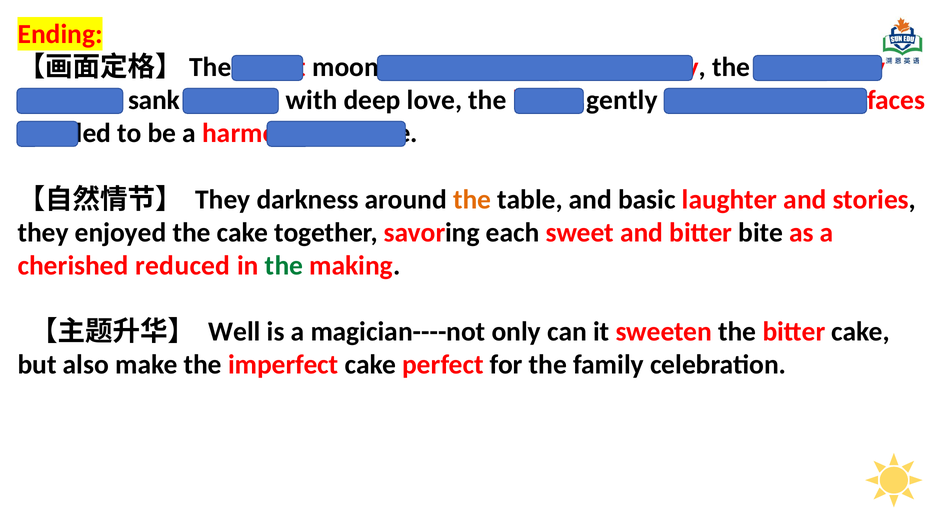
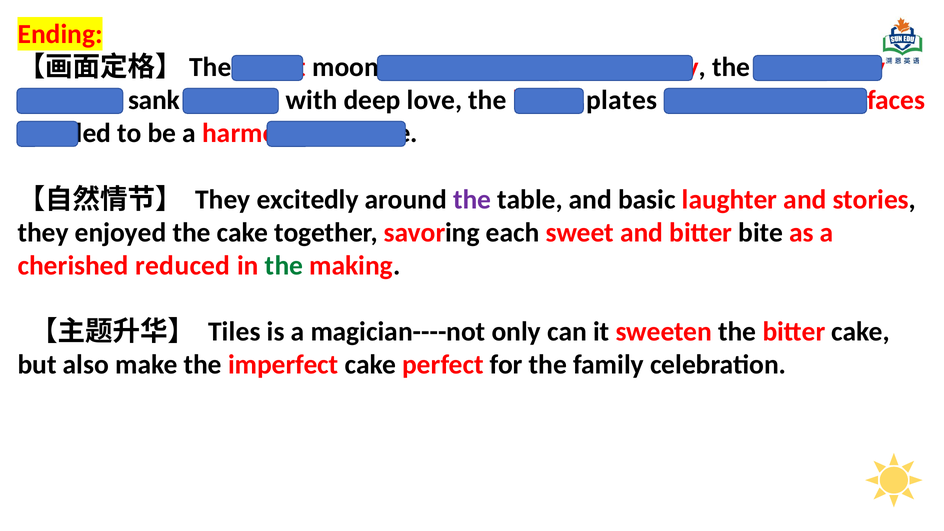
gently: gently -> plates (622, 100)
darkness: darkness -> excitedly (308, 200)
the colour: orange -> purple (472, 200)
Well: Well -> Tiles (234, 332)
